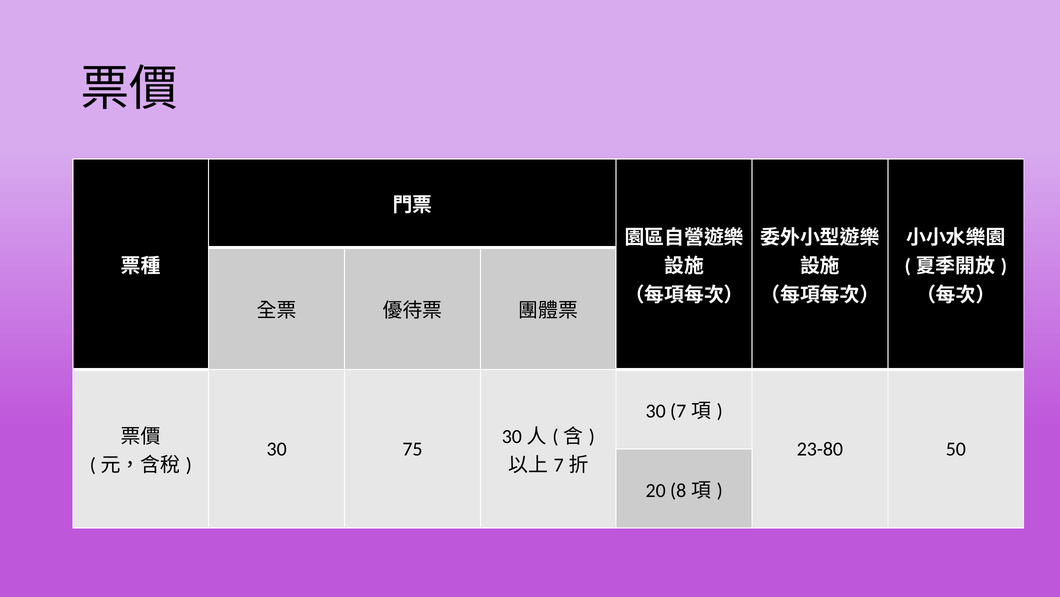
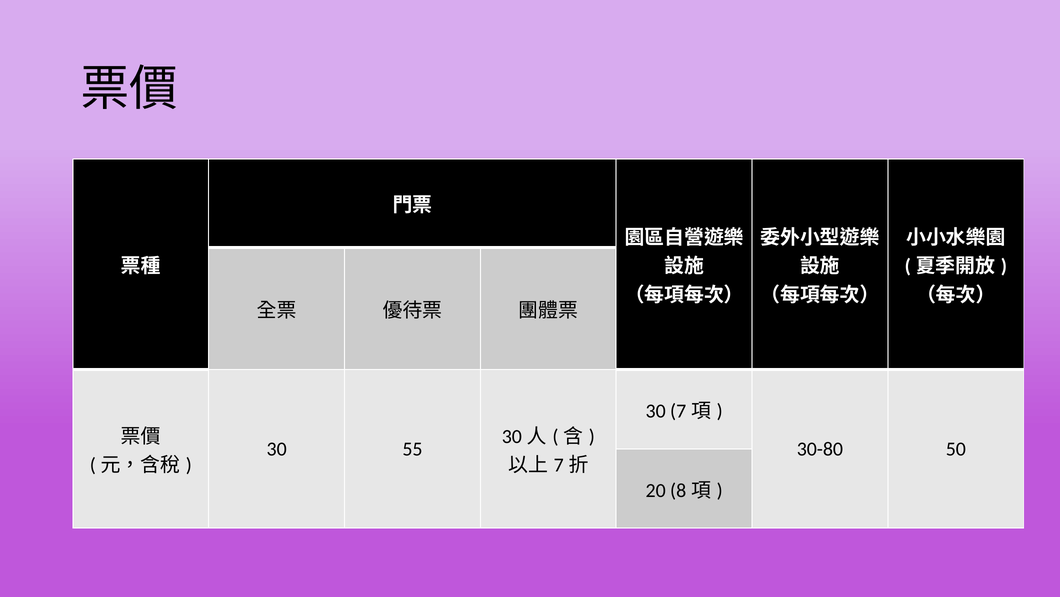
75: 75 -> 55 (412, 449)
23-80: 23-80 -> 30-80 (820, 449)
